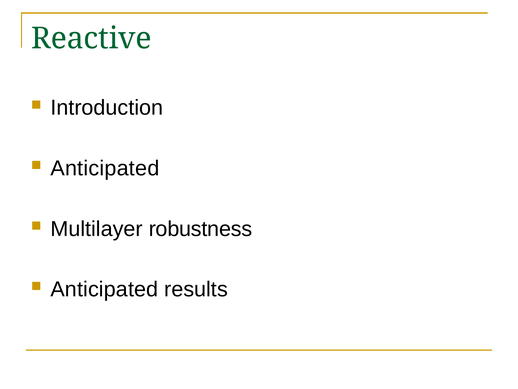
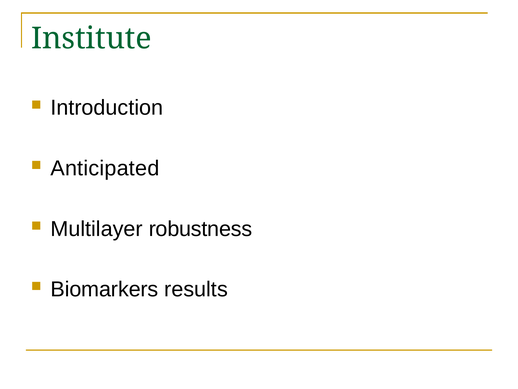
Reactive: Reactive -> Institute (91, 39)
Anticipated: Anticipated -> Biomarkers (104, 289)
